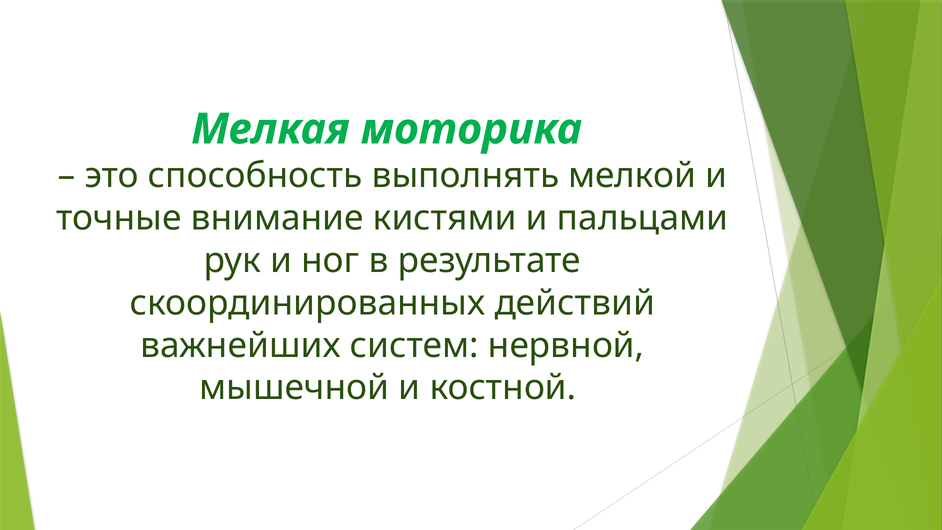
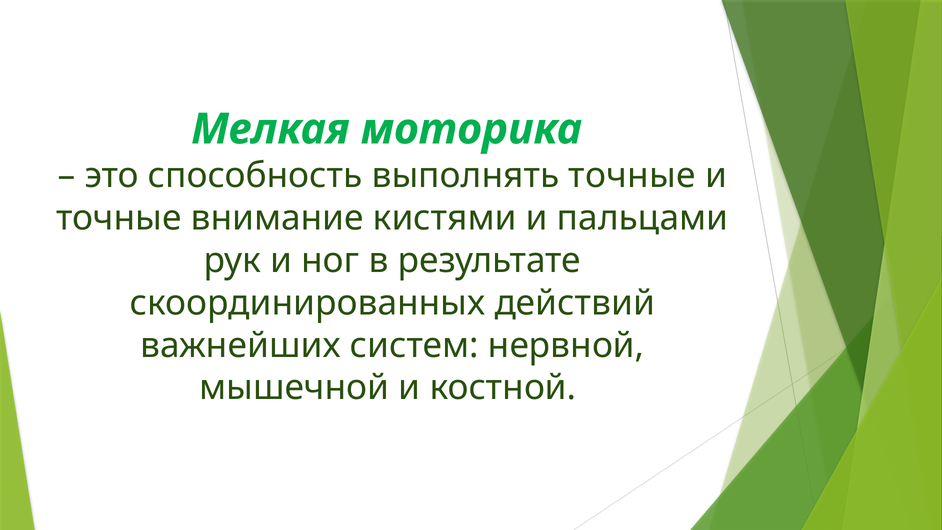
выполнять мелкой: мелкой -> точные (632, 176)
